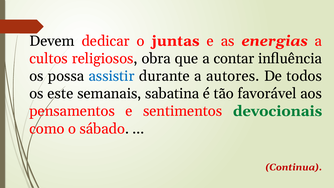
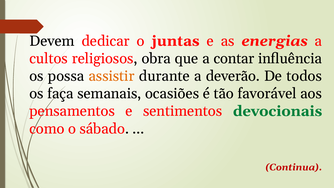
assistir colour: blue -> orange (112, 76)
autores: autores -> deverão (233, 76)
este: este -> faça (60, 94)
sabatina: sabatina -> ocasiões (172, 94)
